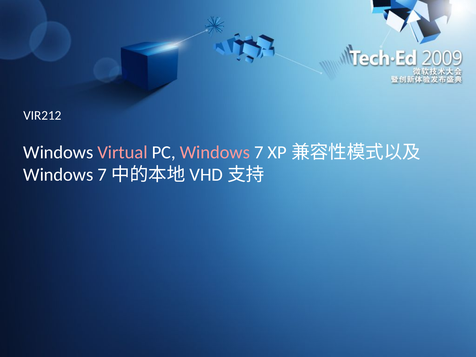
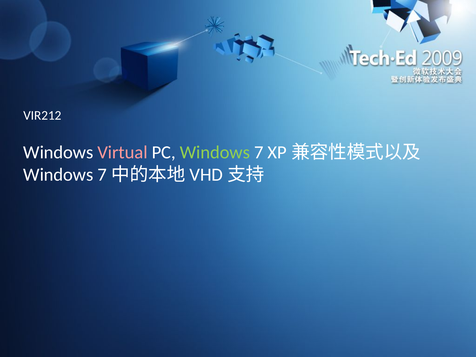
Windows colour: pink -> light green (215, 152)
